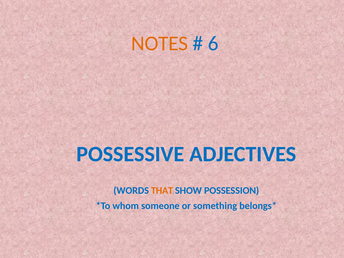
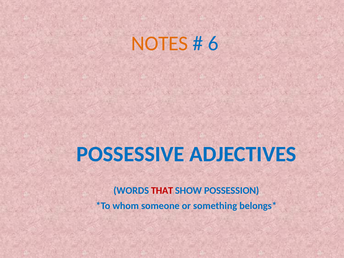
THAT colour: orange -> red (162, 191)
